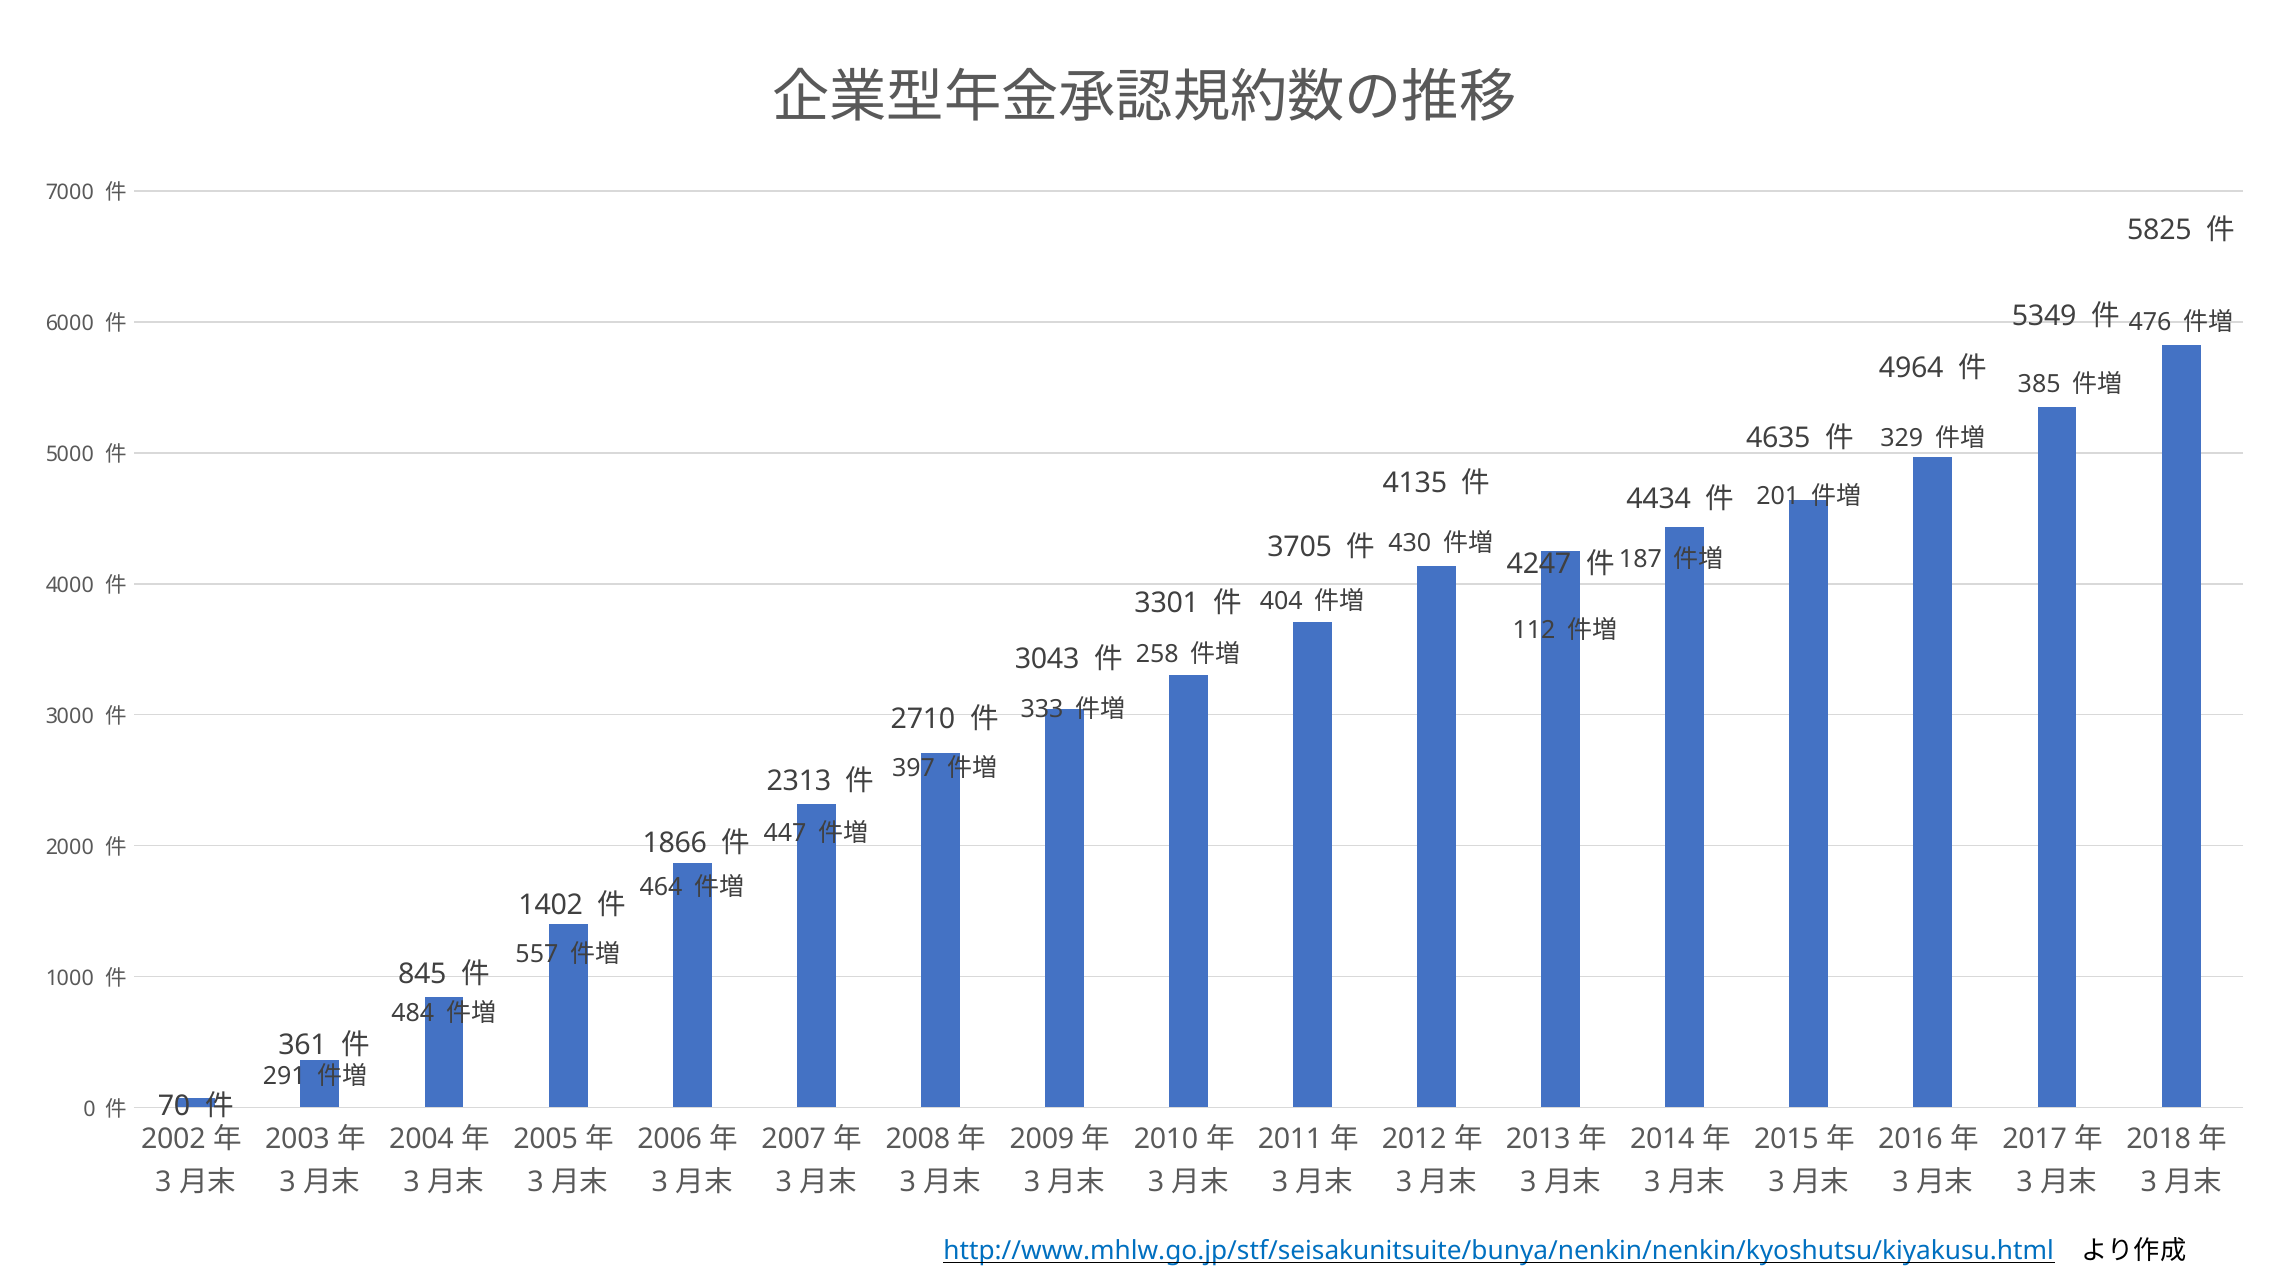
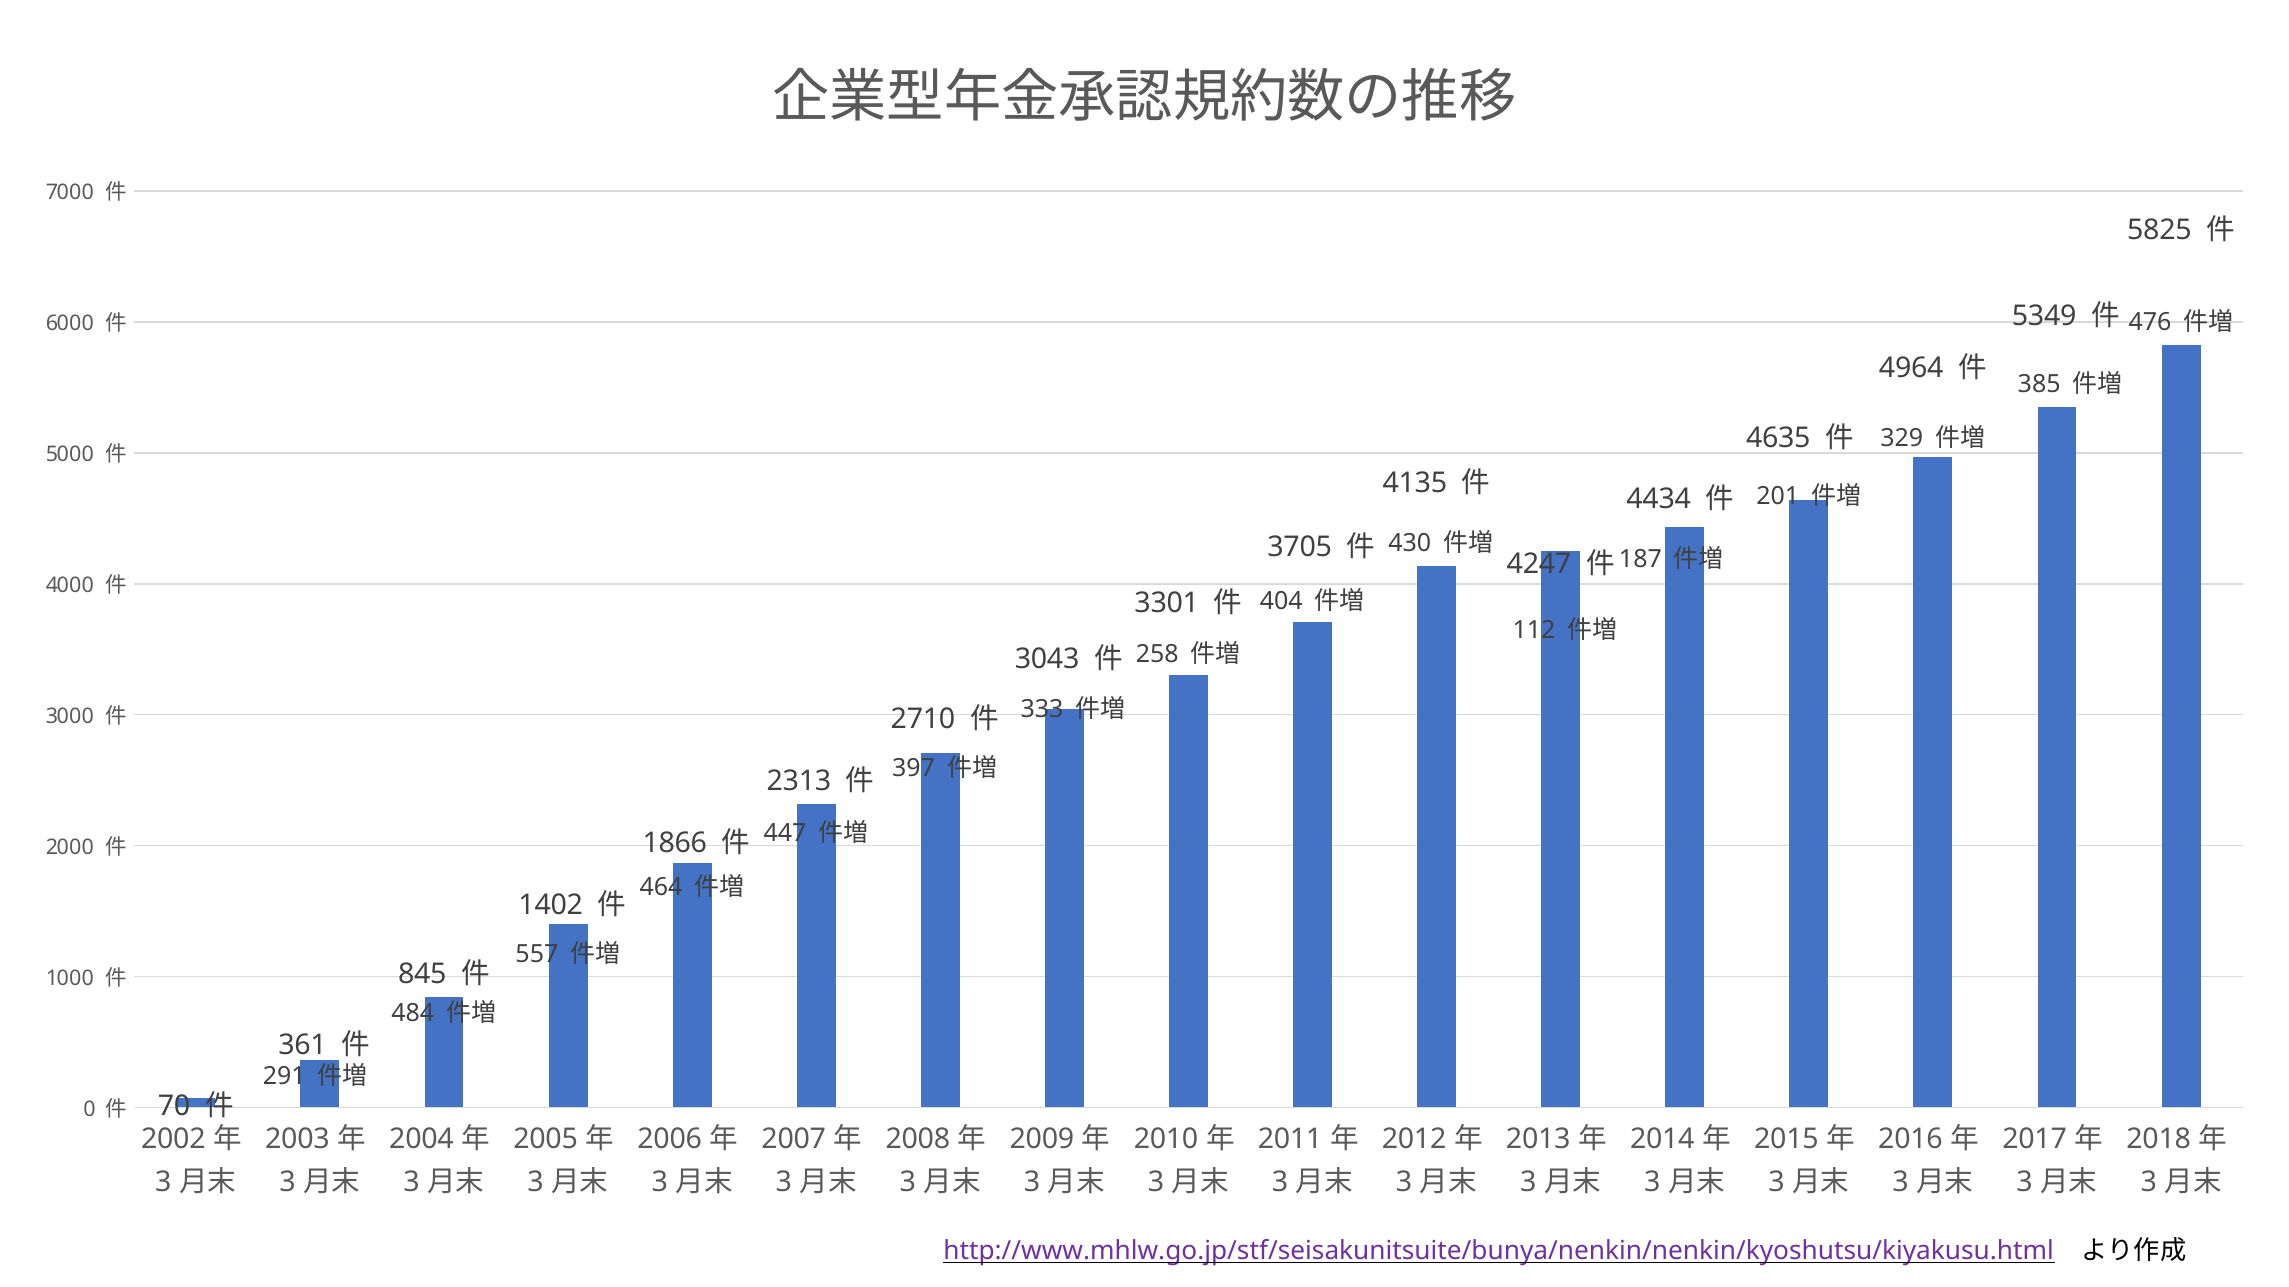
http://www.mhlw.go.jp/stf/seisakunitsuite/bunya/nenkin/nenkin/kyoshutsu/kiyakusu.html colour: blue -> purple (1499, 1251)
